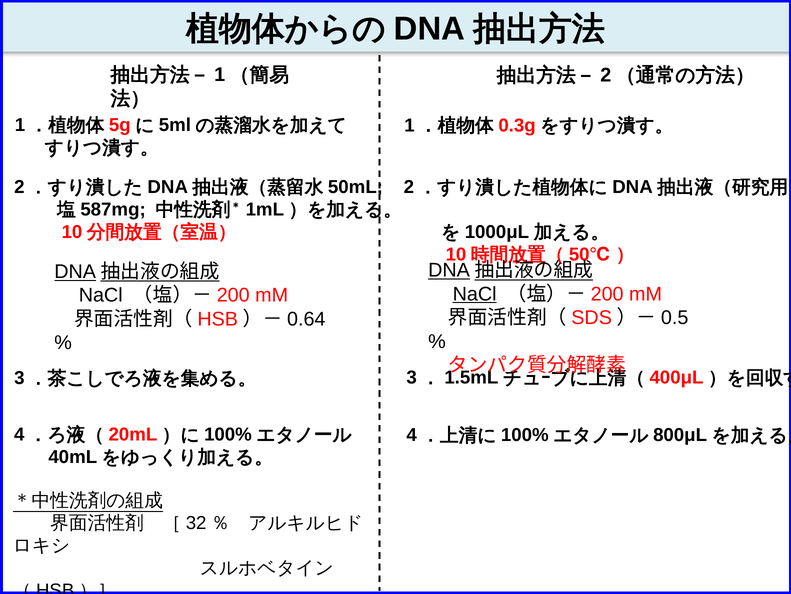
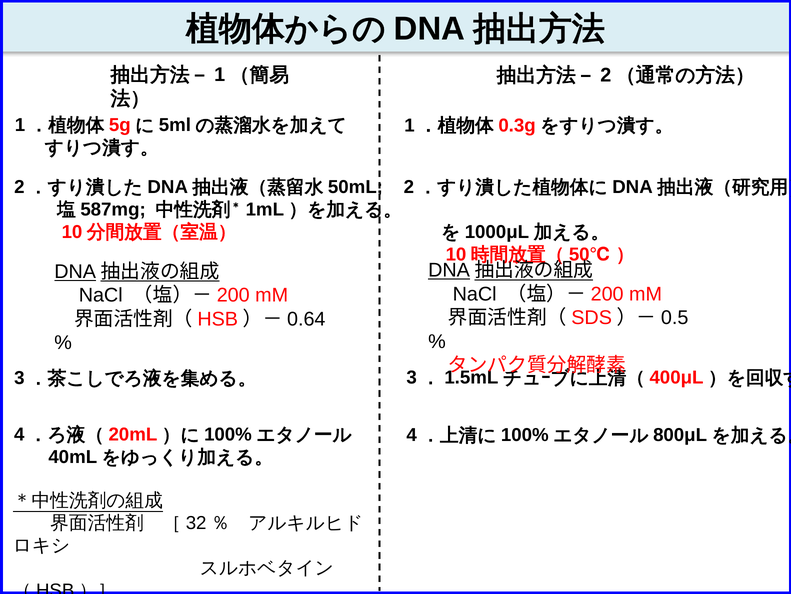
NaCl underline: present -> none (475, 294)
